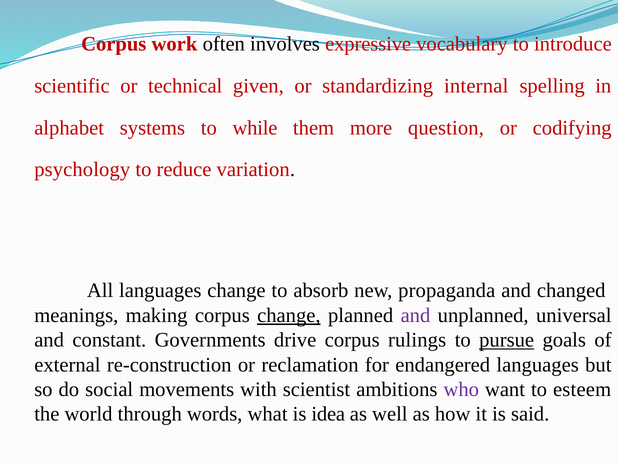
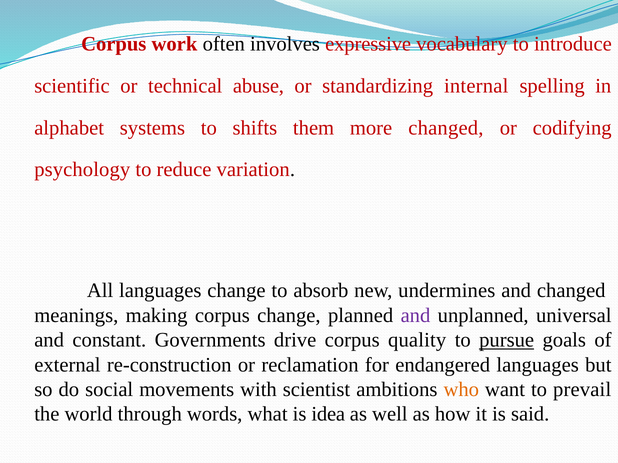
given: given -> abuse (258, 86)
while: while -> shifts (255, 128)
more question: question -> changed (446, 128)
propaganda: propaganda -> undermines (447, 291)
change underline: present -> none (289, 316)
rulings: rulings -> quality (417, 340)
who colour: purple -> orange (461, 390)
esteem: esteem -> prevail (582, 390)
